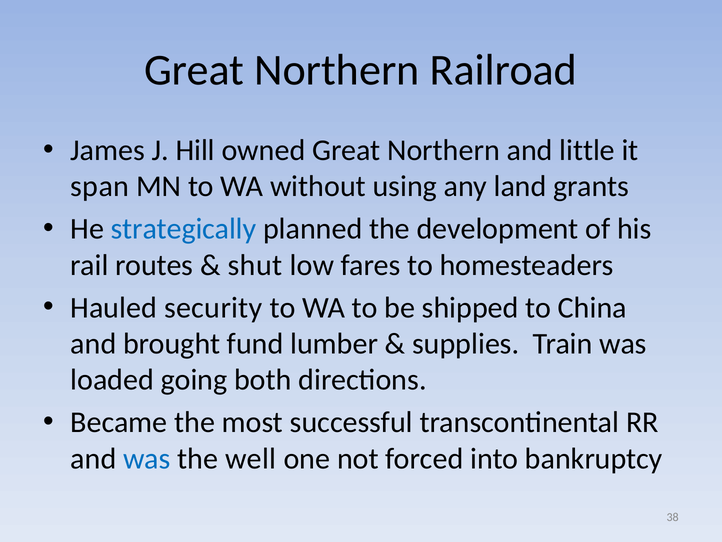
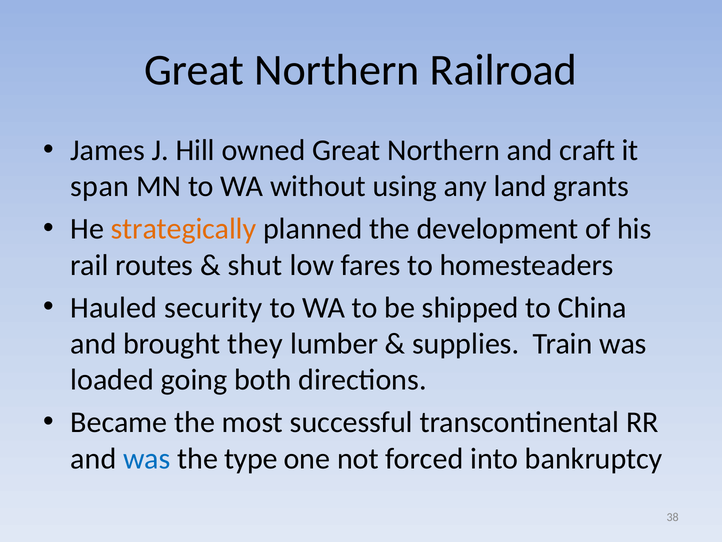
little: little -> craft (587, 150)
strategically colour: blue -> orange (184, 229)
fund: fund -> they (255, 343)
well: well -> type (251, 458)
